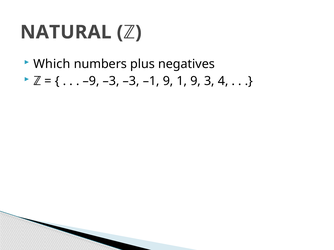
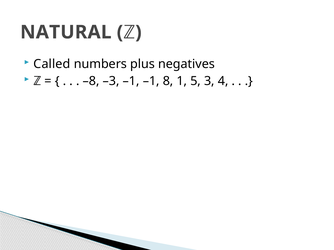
Which: Which -> Called (52, 64)
–9: –9 -> –8 (91, 81)
–3 –3: –3 -> –1 (131, 81)
–1 9: 9 -> 8 (168, 81)
1 9: 9 -> 5 (196, 81)
